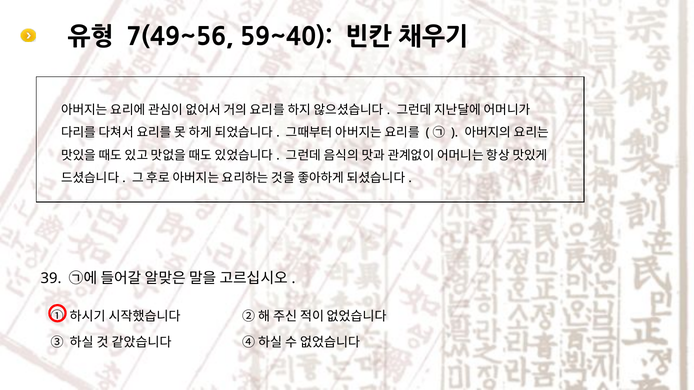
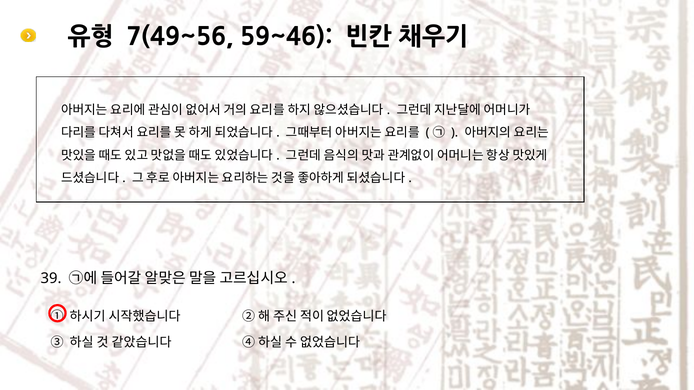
59~40: 59~40 -> 59~46 (287, 37)
